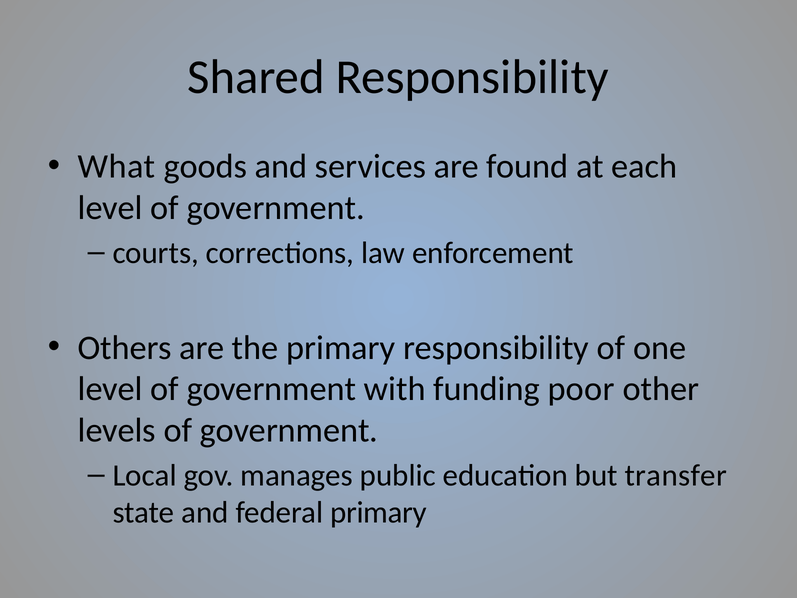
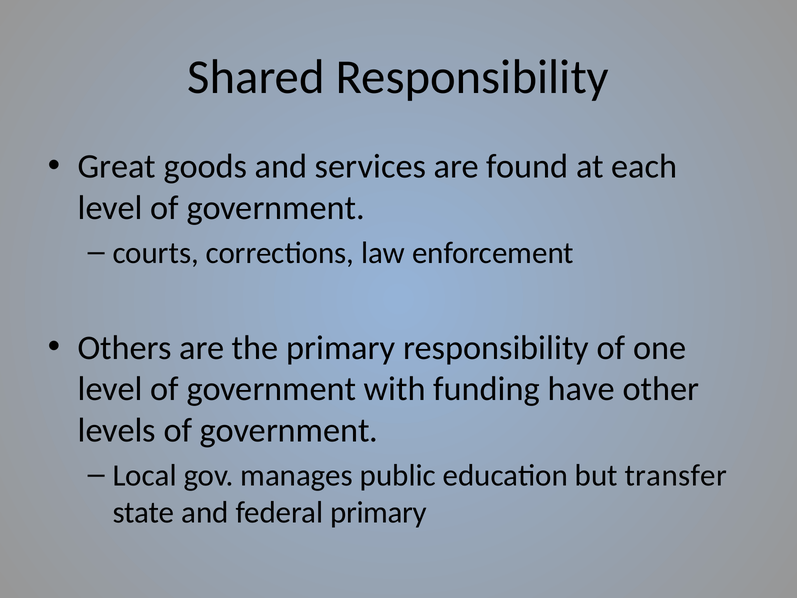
What: What -> Great (117, 166)
poor: poor -> have (581, 389)
